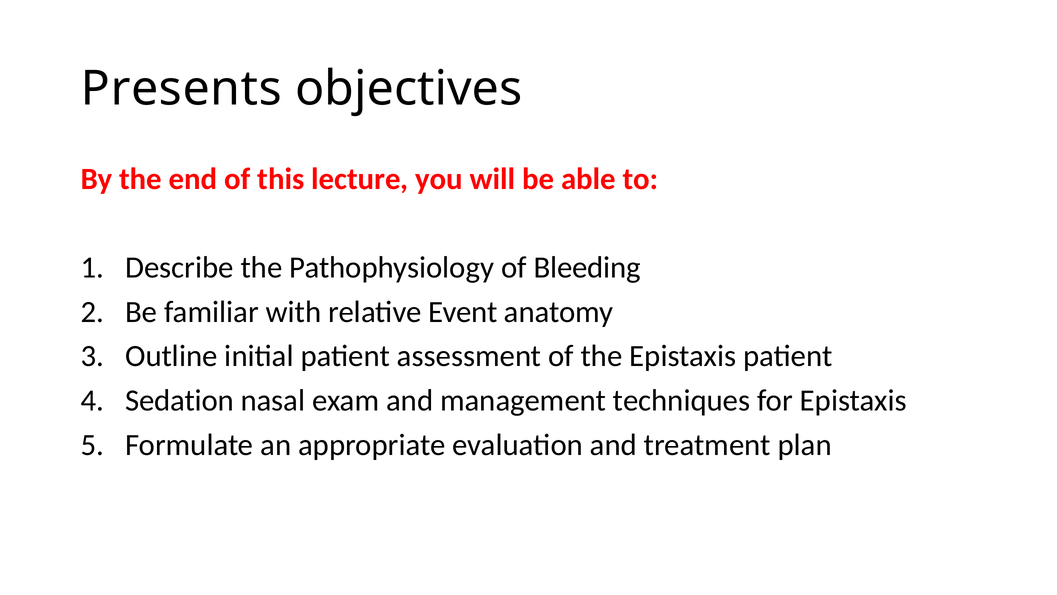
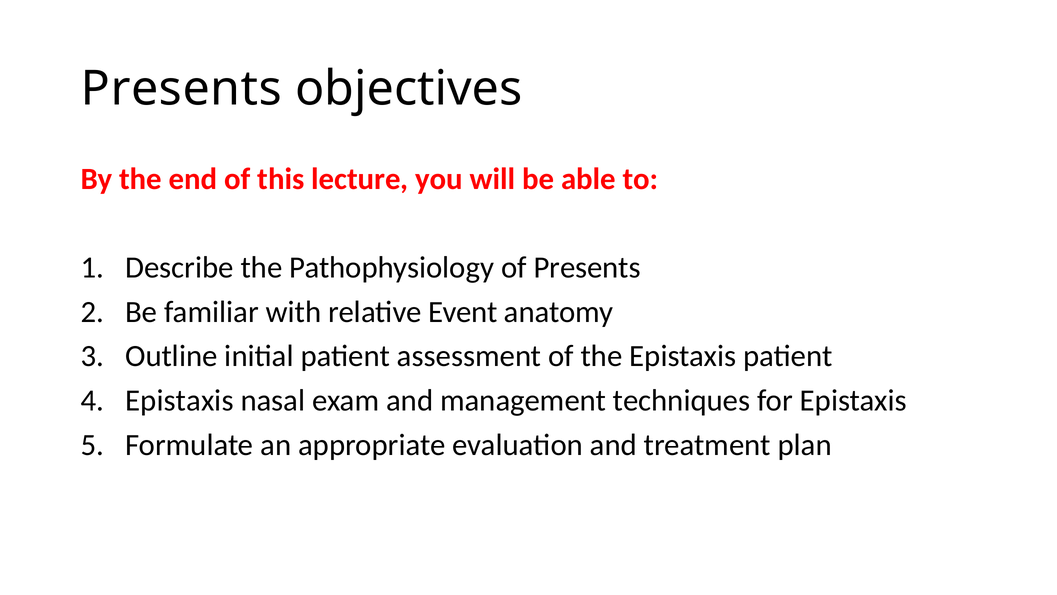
of Bleeding: Bleeding -> Presents (587, 267)
Sedation: Sedation -> Epistaxis (179, 400)
